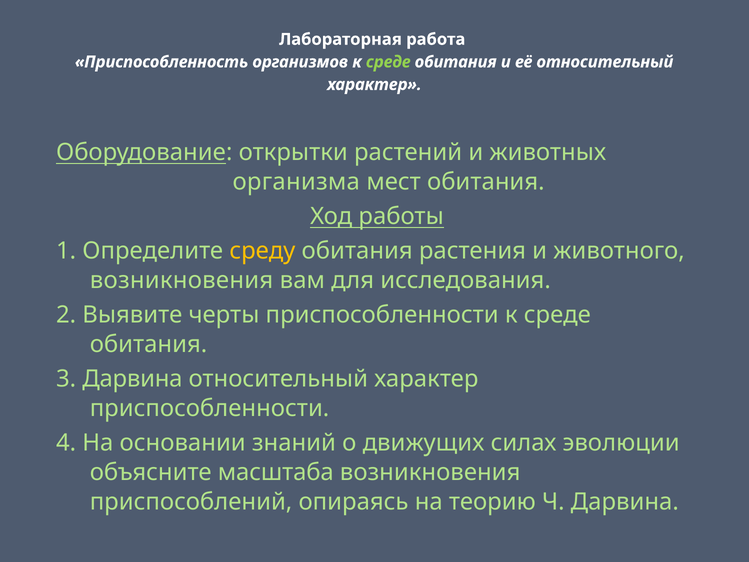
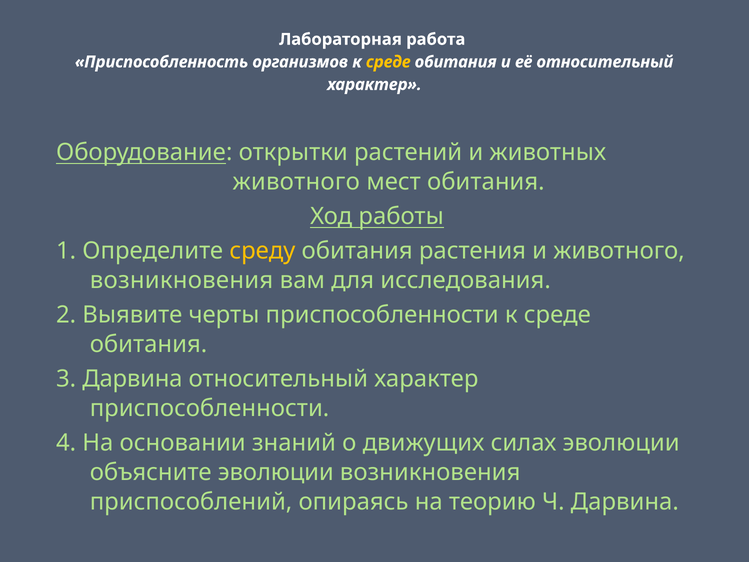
среде colour: light green -> yellow (388, 62)
организма: организма -> животного (296, 182)
объясните масштаба: масштаба -> эволюции (276, 472)
